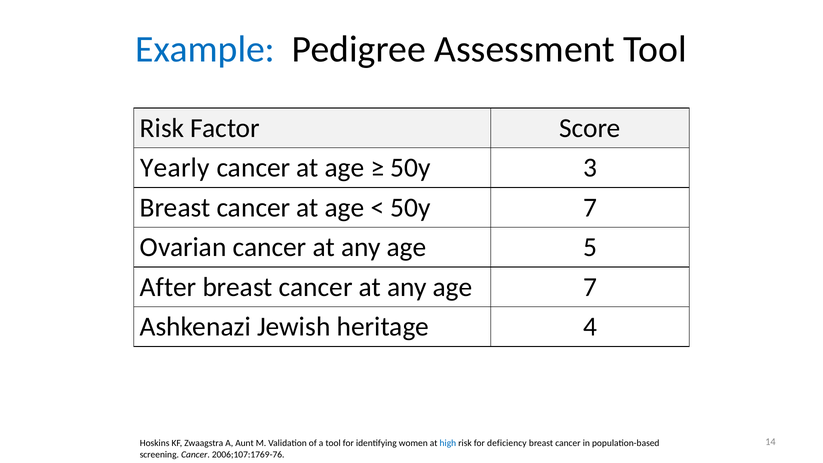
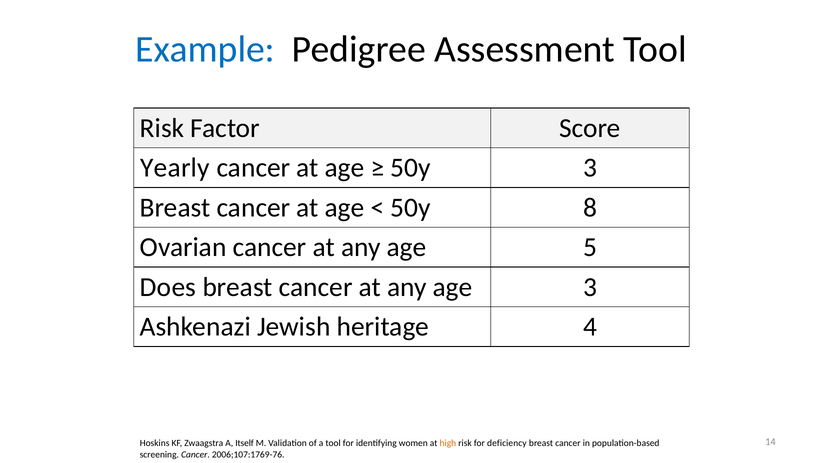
50y 7: 7 -> 8 (590, 208)
After: After -> Does (168, 287)
age 7: 7 -> 3 (590, 287)
Aunt: Aunt -> Itself (245, 443)
high colour: blue -> orange (448, 443)
